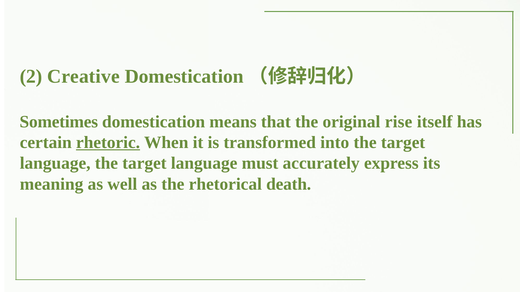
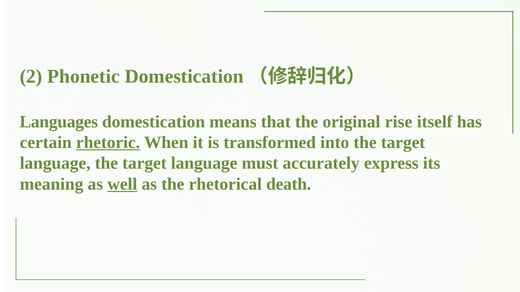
Creative: Creative -> Phonetic (84, 77)
Sometimes: Sometimes -> Languages (59, 122)
well underline: none -> present (122, 184)
